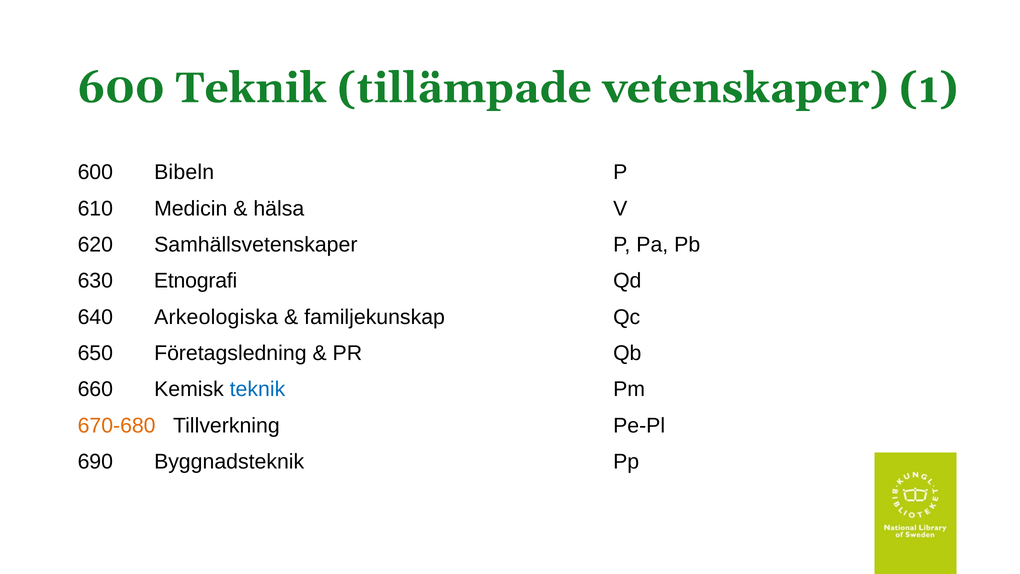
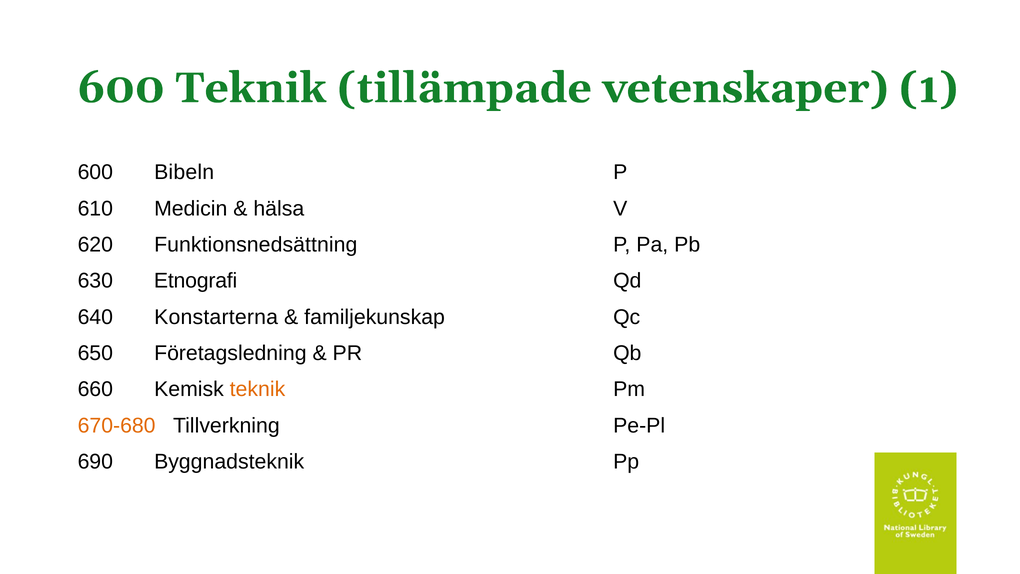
Samhällsvetenskaper: Samhällsvetenskaper -> Funktionsnedsättning (256, 245)
Arkeologiska: Arkeologiska -> Konstarterna (216, 317)
teknik colour: blue -> orange (257, 389)
